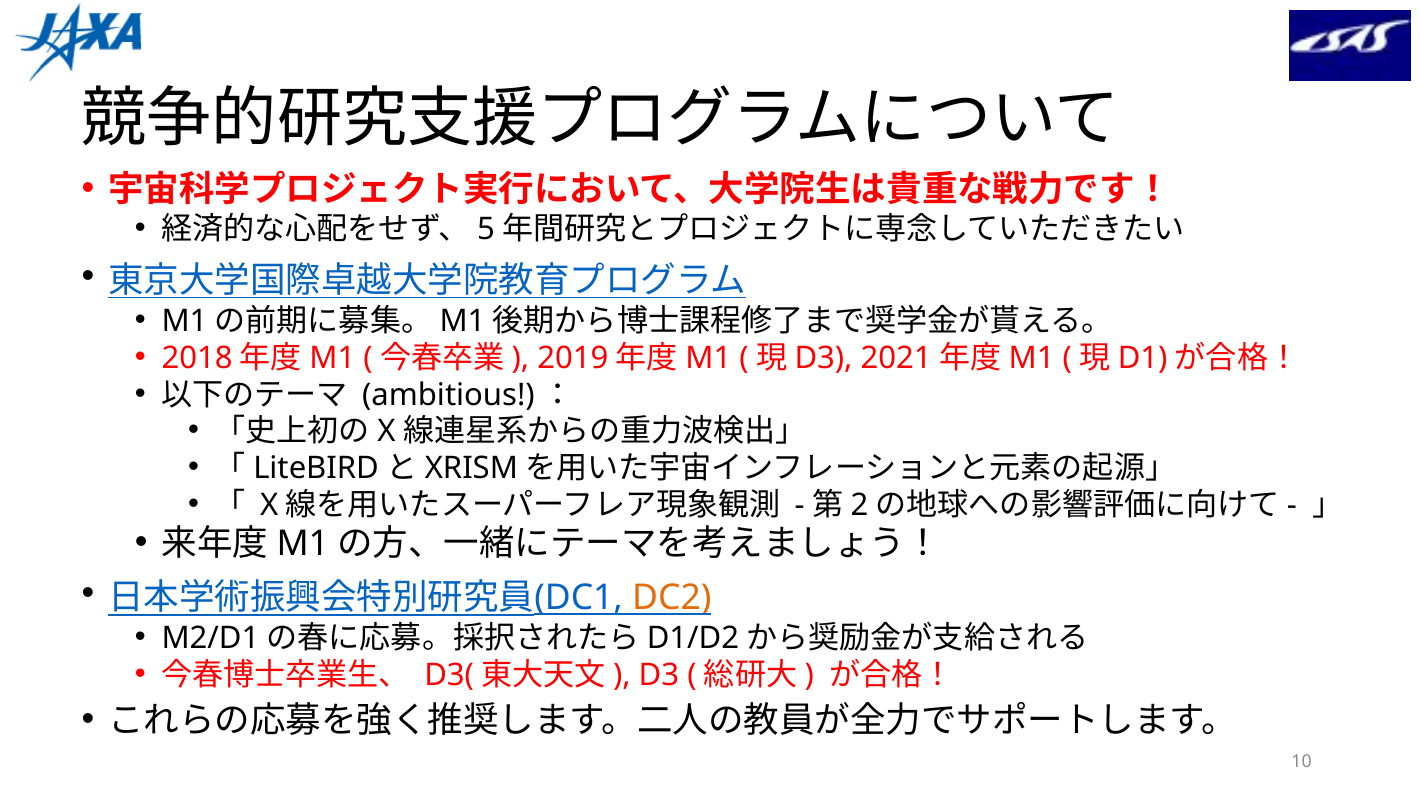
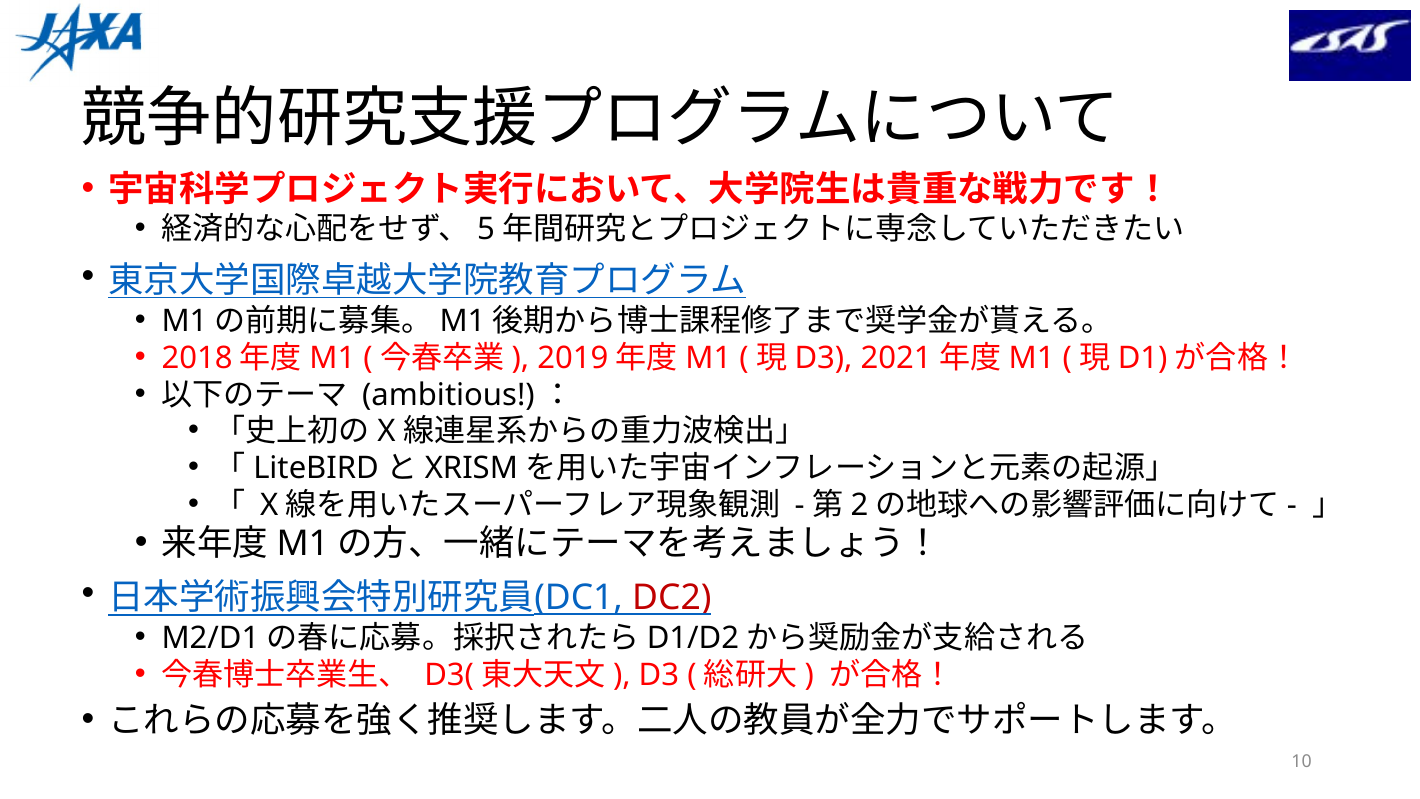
DC2 colour: orange -> red (672, 597)
